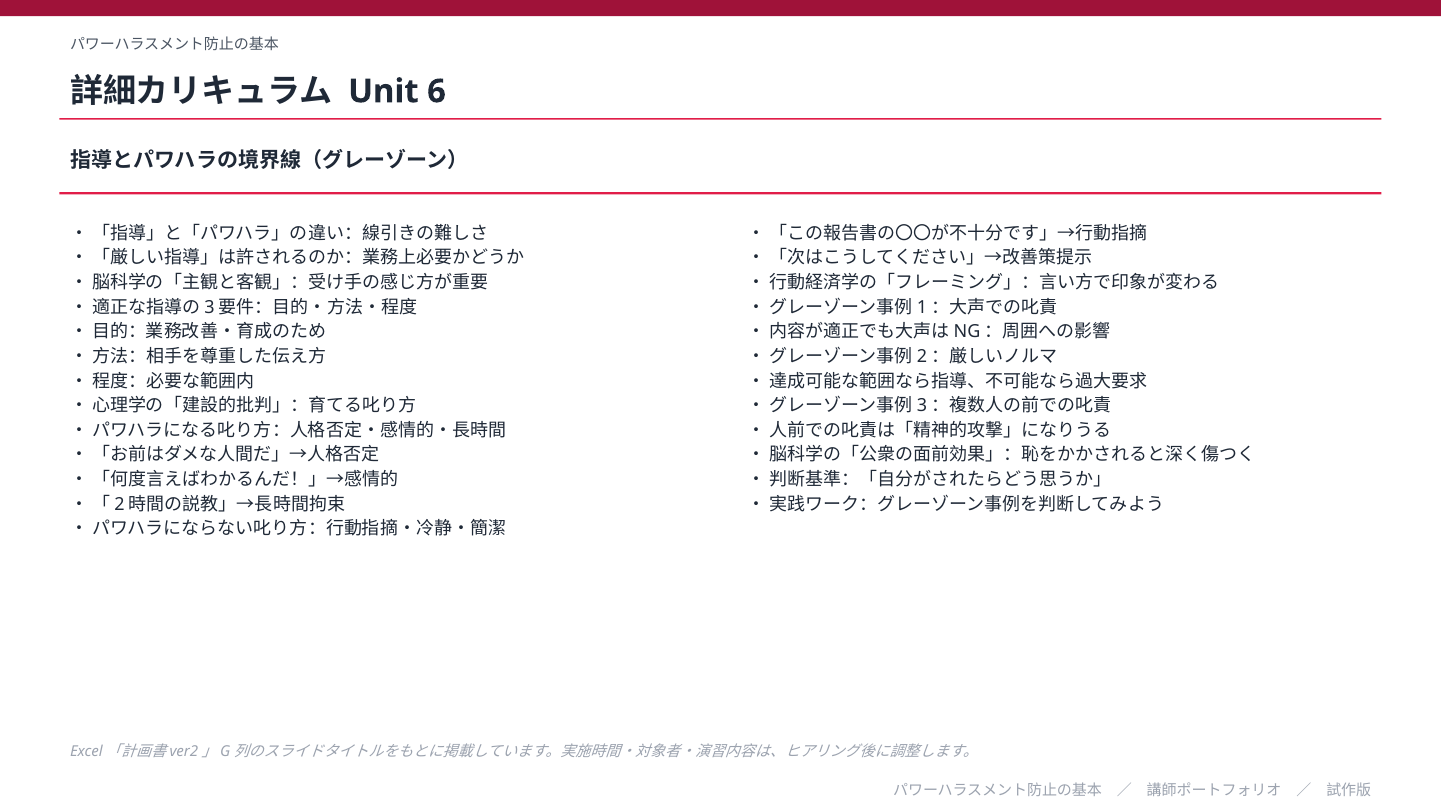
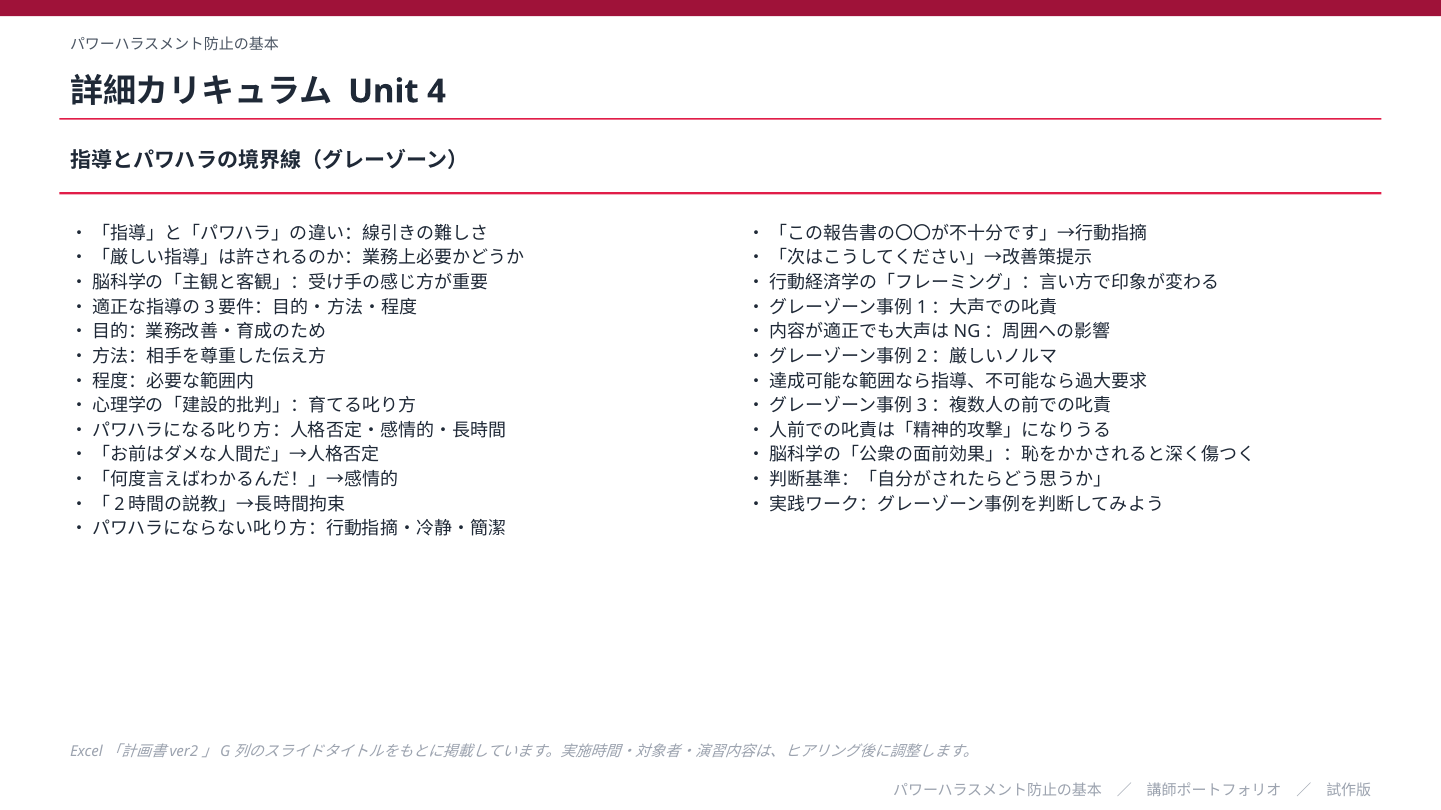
6: 6 -> 4 (437, 91)
